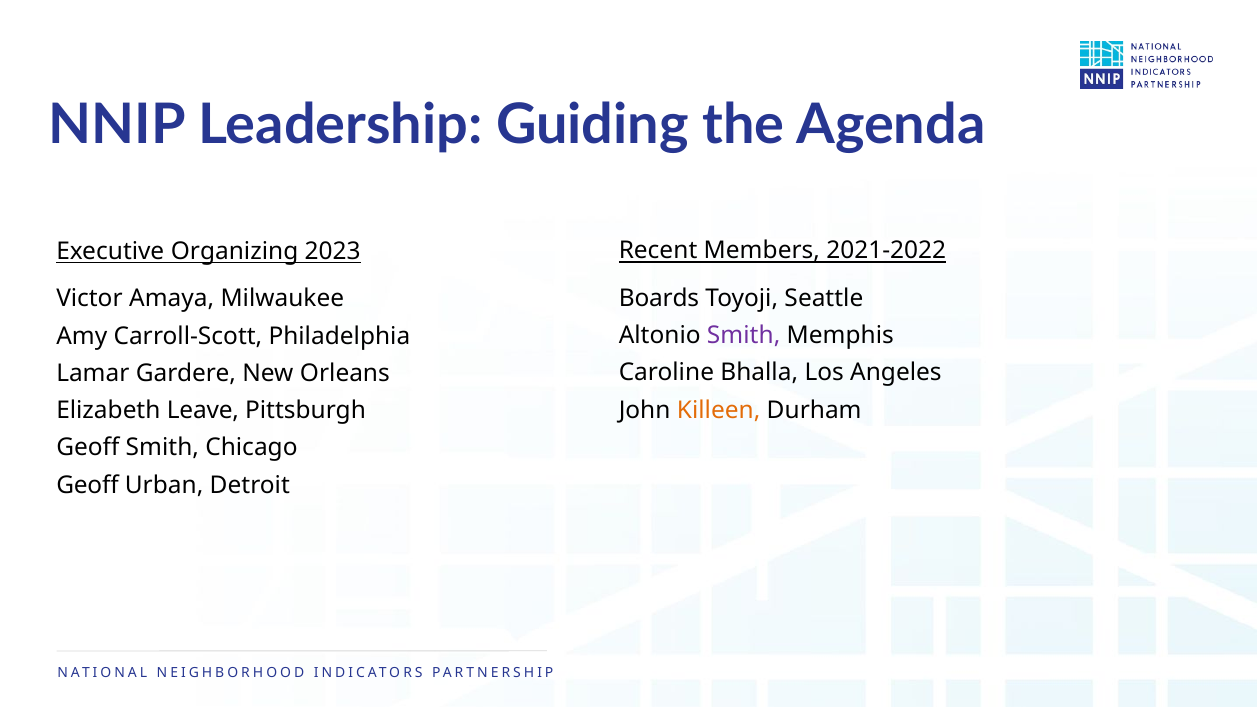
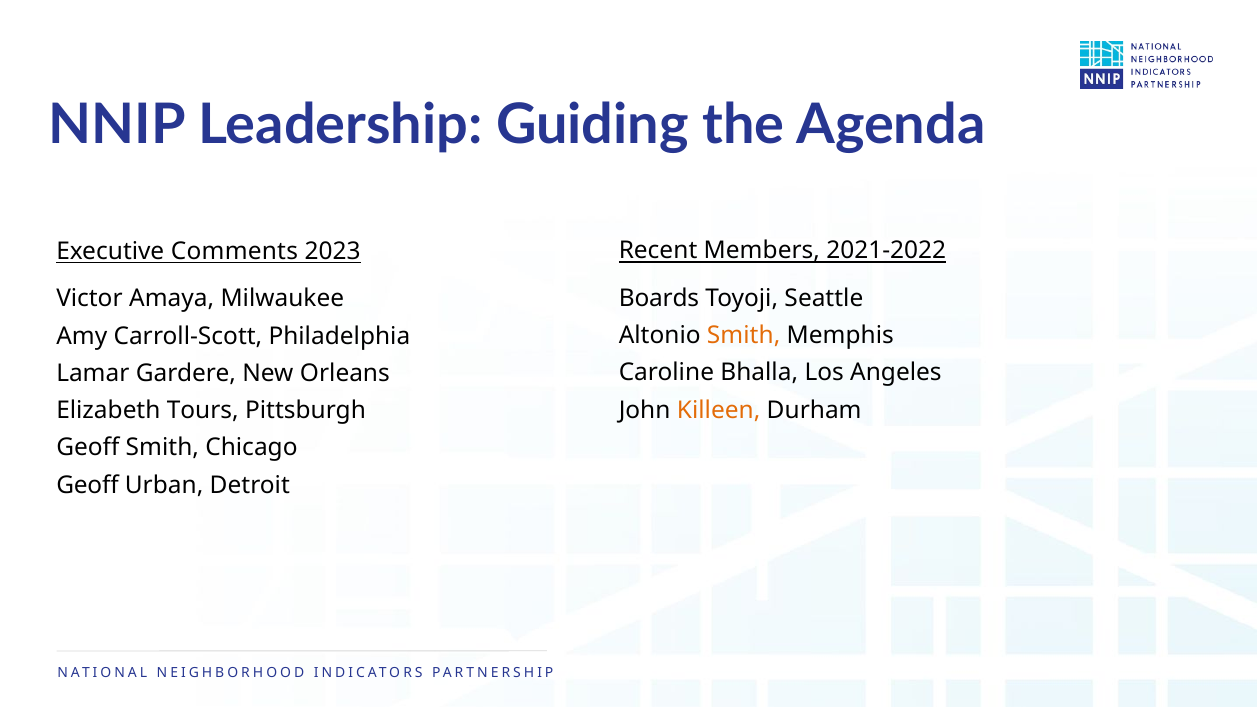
Organizing: Organizing -> Comments (234, 251)
Smith colour: purple -> orange (744, 336)
Leave: Leave -> Tours (203, 411)
